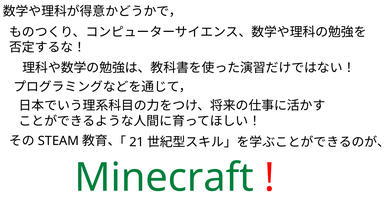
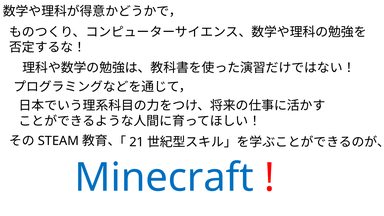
Minecraft colour: green -> blue (164, 178)
